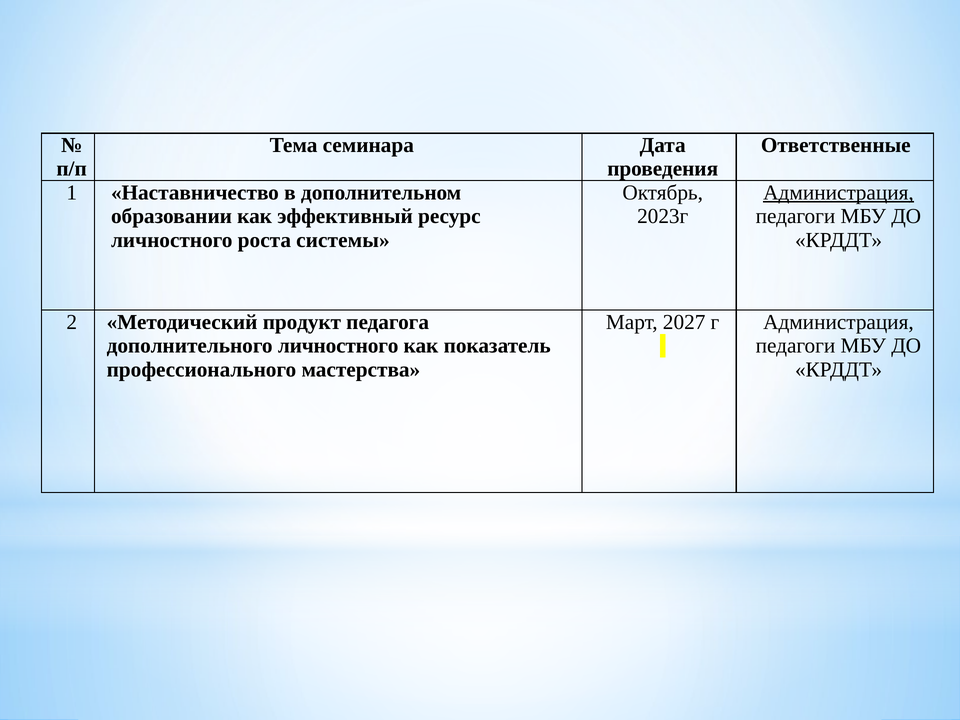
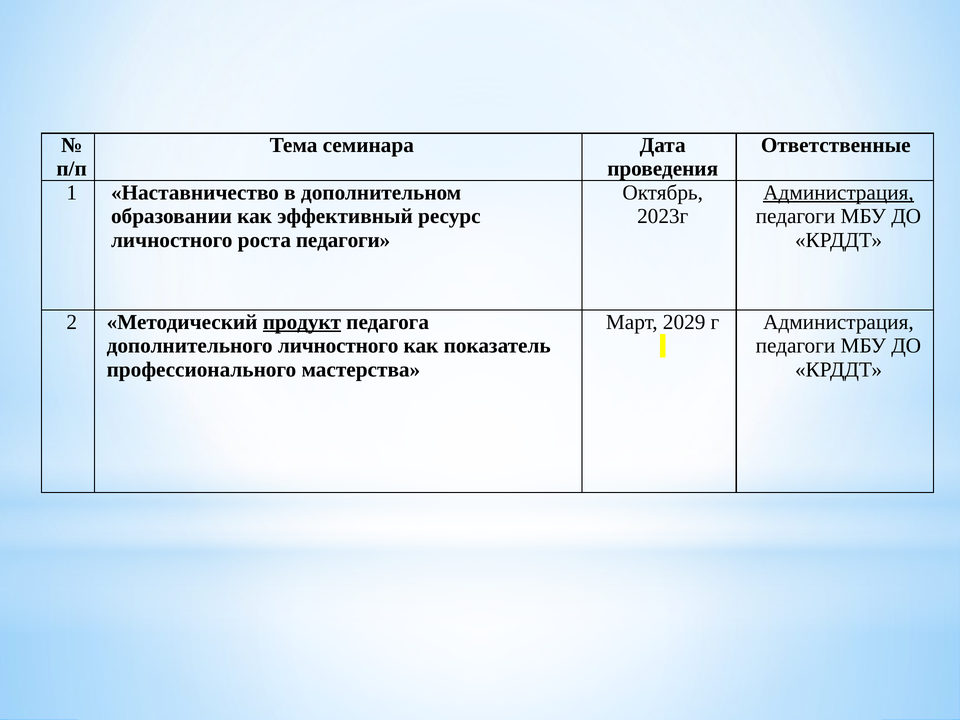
роста системы: системы -> педагоги (343, 240)
продукт underline: none -> present (302, 322)
2027: 2027 -> 2029 (684, 322)
